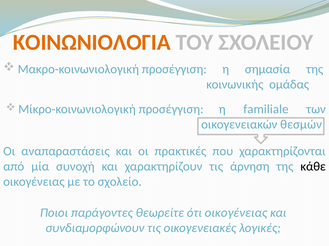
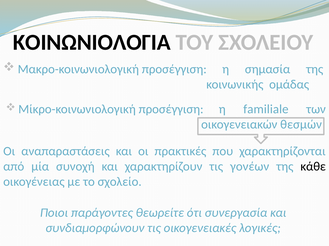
ΚΟΙΝΩΝΙΟΛΟΓΙΑ colour: orange -> black (92, 42)
άρνηση: άρνηση -> γονέων (250, 167)
ότι οικογένειας: οικογένειας -> συνεργασία (236, 213)
